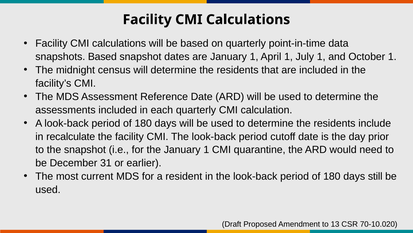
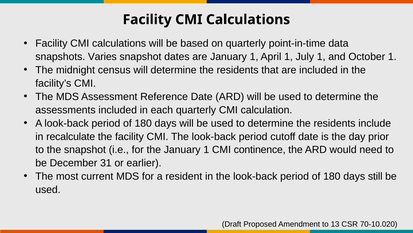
snapshots Based: Based -> Varies (102, 57)
quarantine: quarantine -> continence (260, 149)
